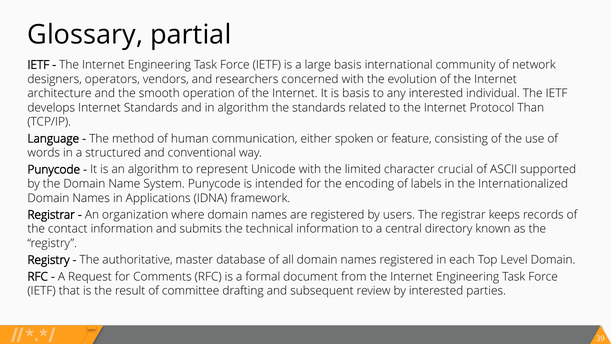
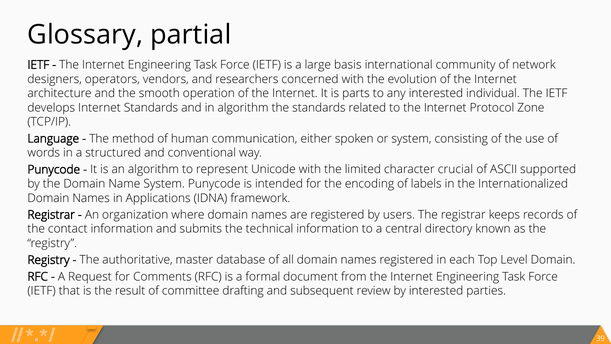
is basis: basis -> parts (356, 93)
Than: Than -> Zone (531, 108)
or feature: feature -> system (411, 138)
